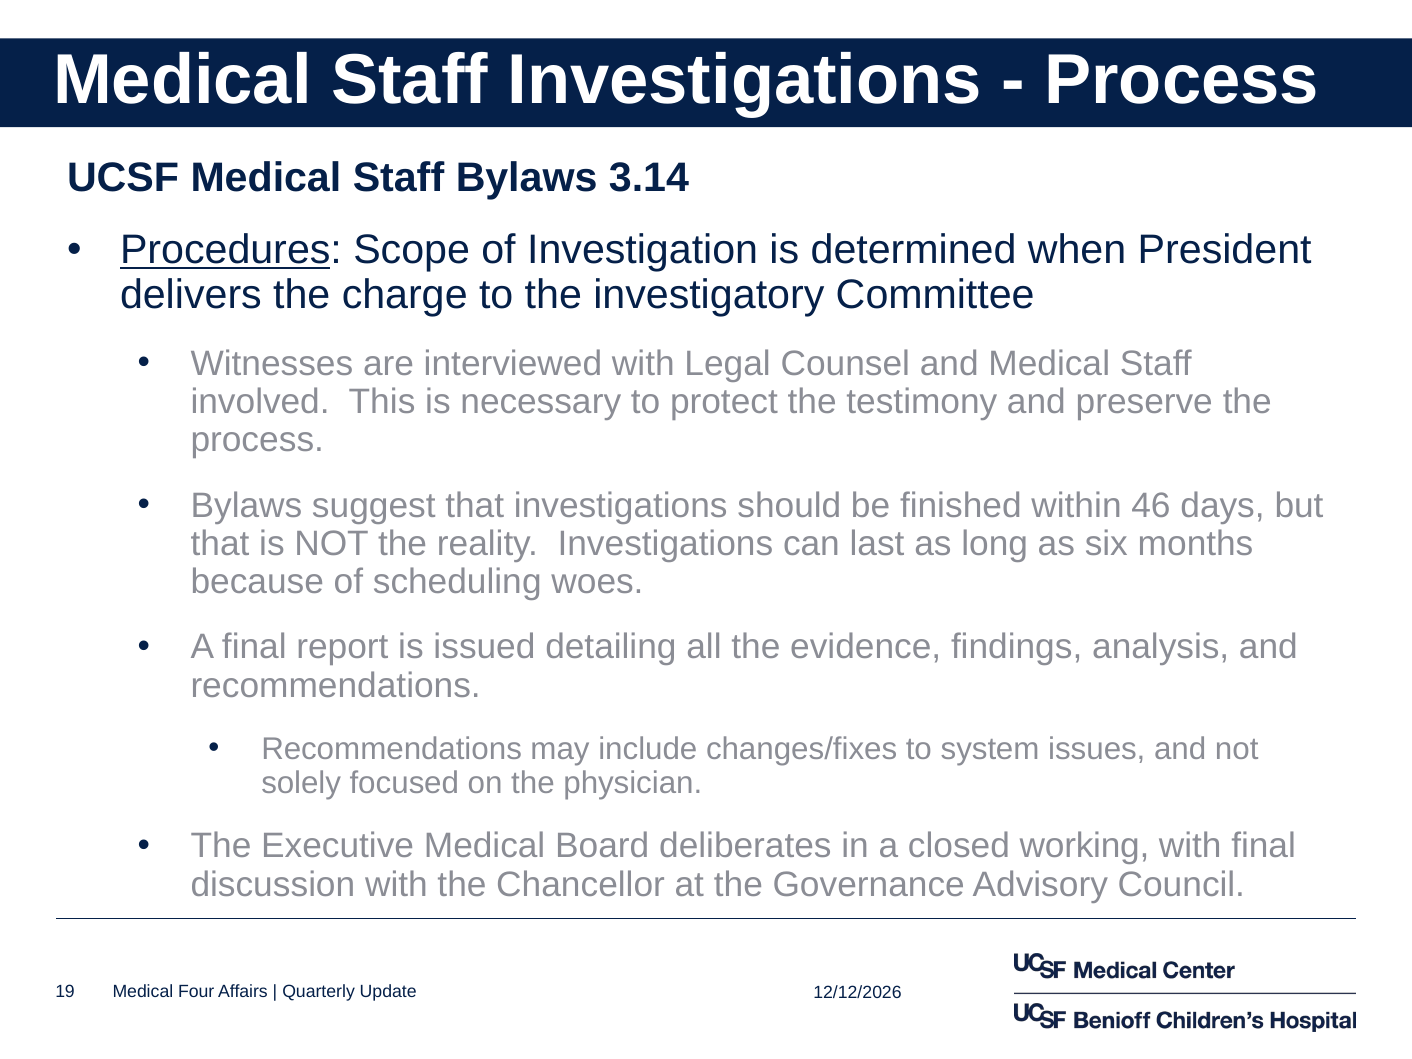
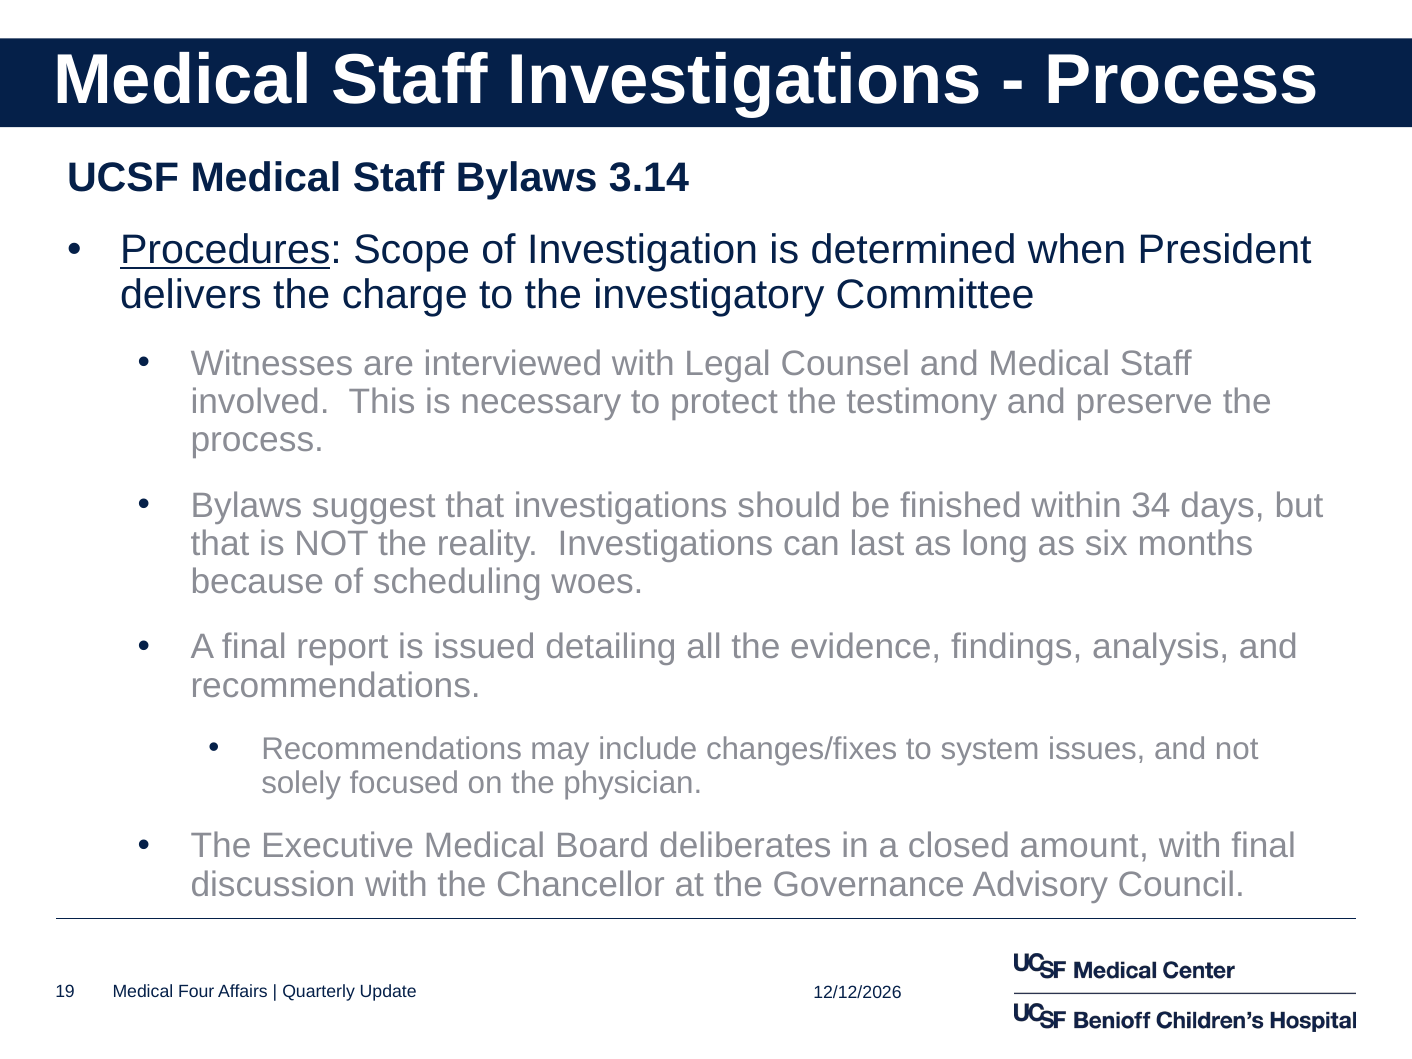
46: 46 -> 34 (1151, 505)
working: working -> amount (1084, 846)
